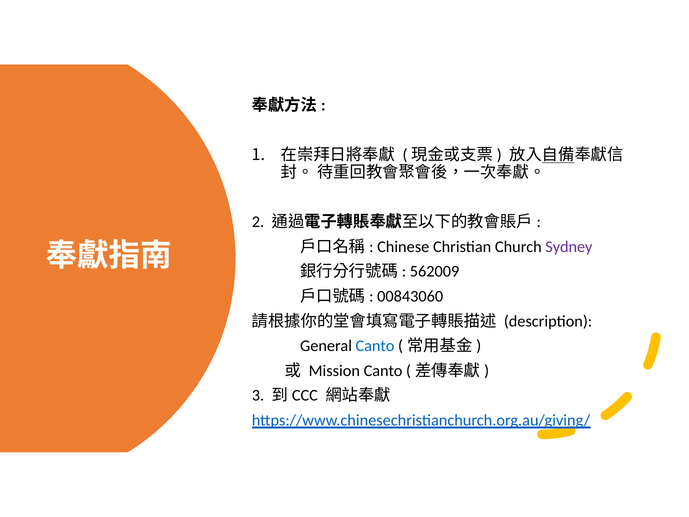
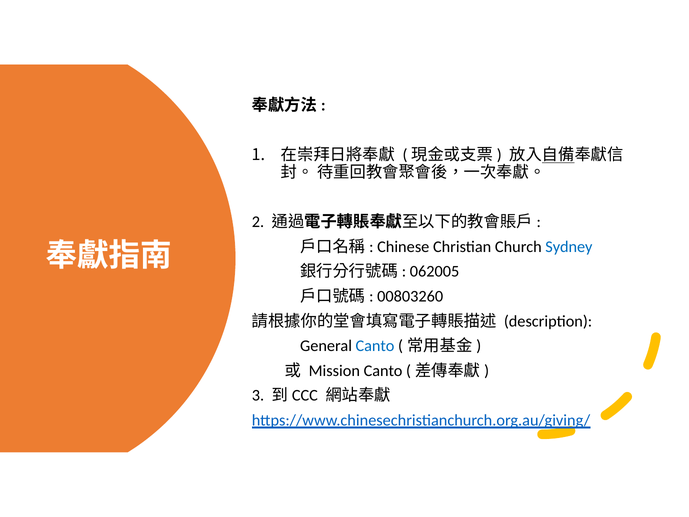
Sydney colour: purple -> blue (569, 247)
562009: 562009 -> 062005 (435, 271)
00843060: 00843060 -> 00803260 (410, 296)
